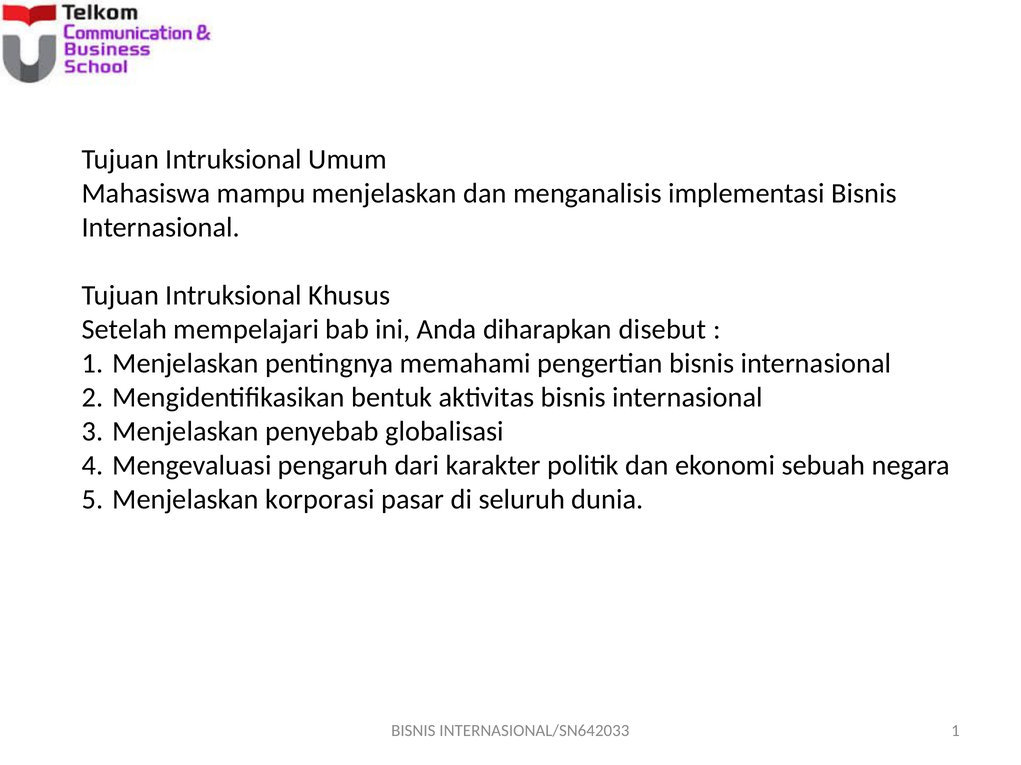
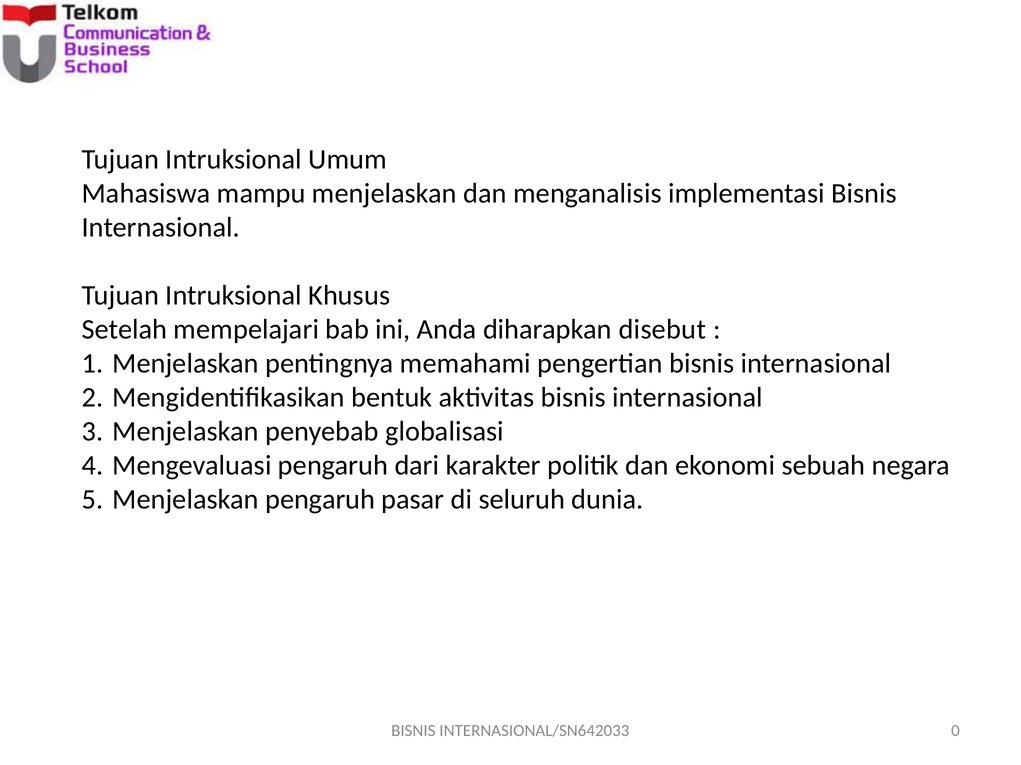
Menjelaskan korporasi: korporasi -> pengaruh (320, 500)
INTERNASIONAL/SN642033 1: 1 -> 0 (956, 731)
